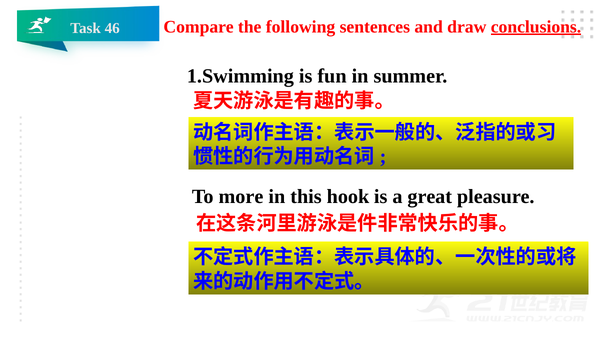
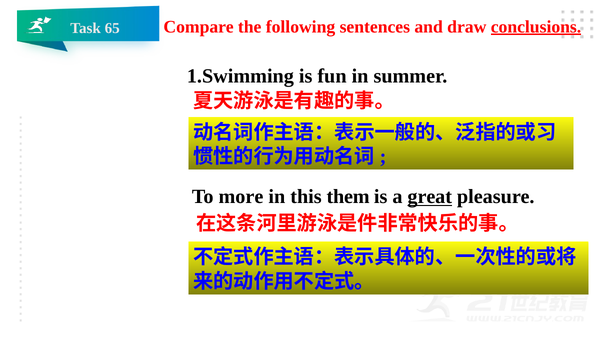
46: 46 -> 65 (112, 28)
hook: hook -> them (348, 197)
great underline: none -> present (430, 197)
